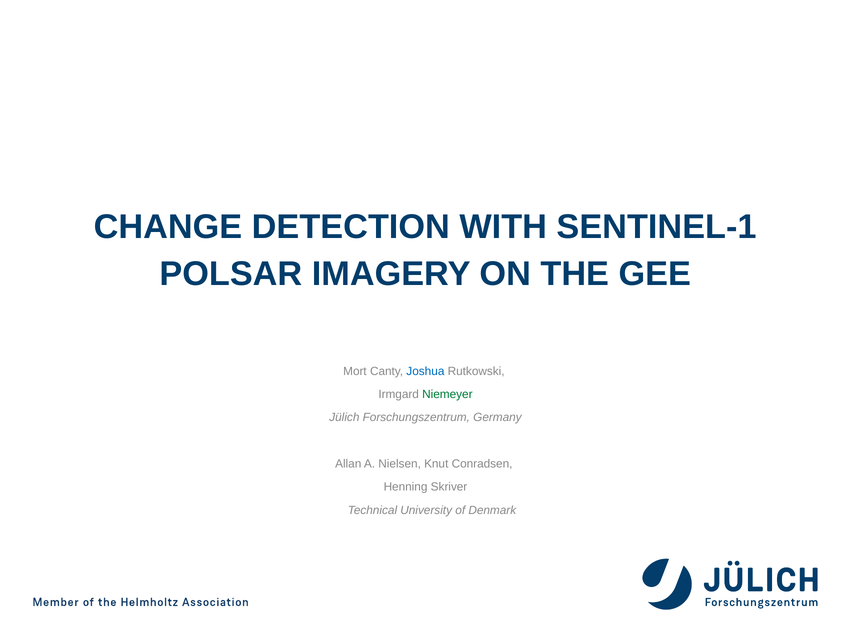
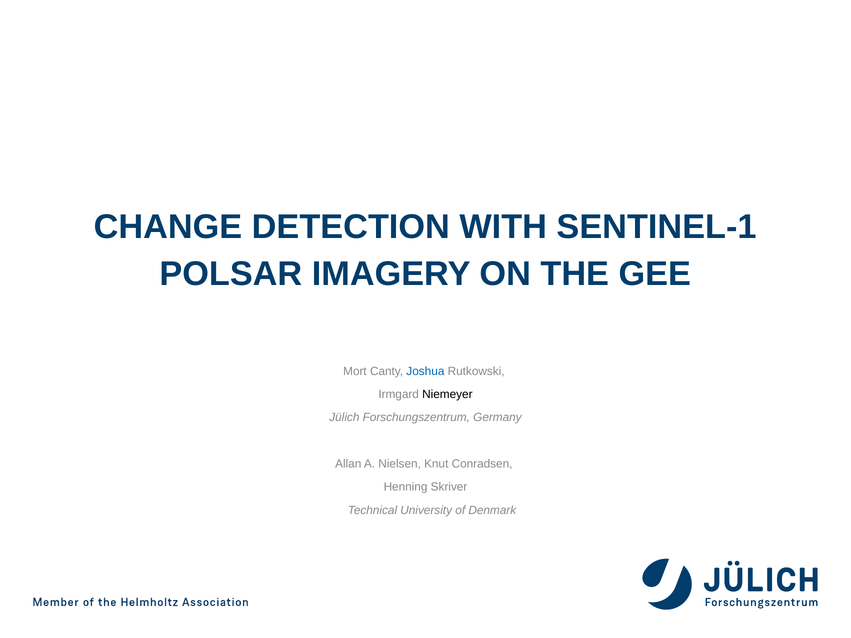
Niemeyer colour: green -> black (447, 395)
